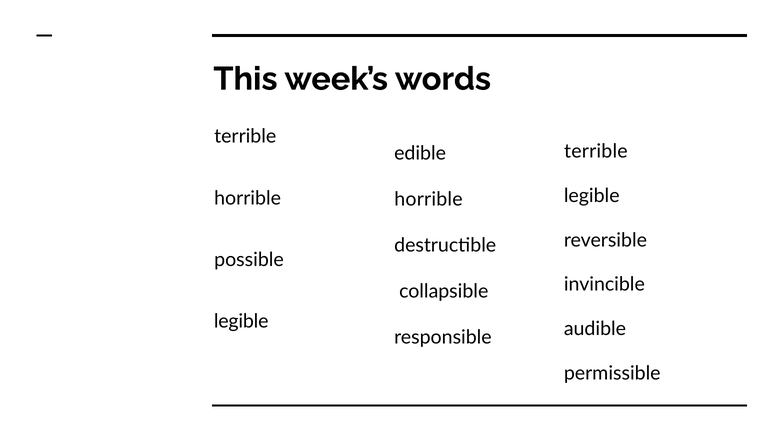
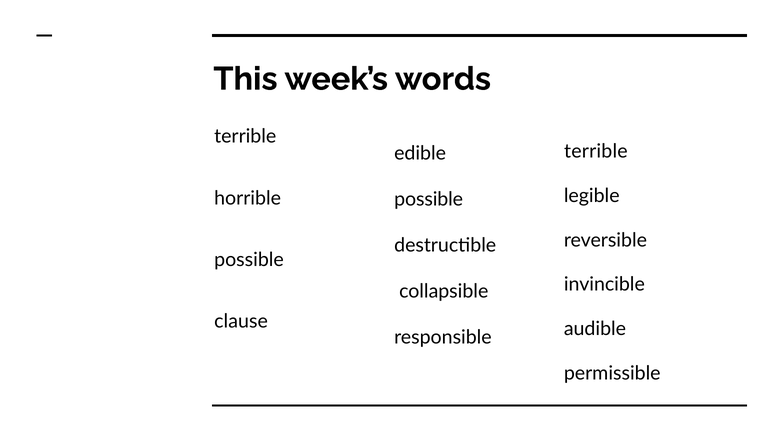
horrible: horrible -> possible (429, 199)
legible: legible -> clause (241, 322)
